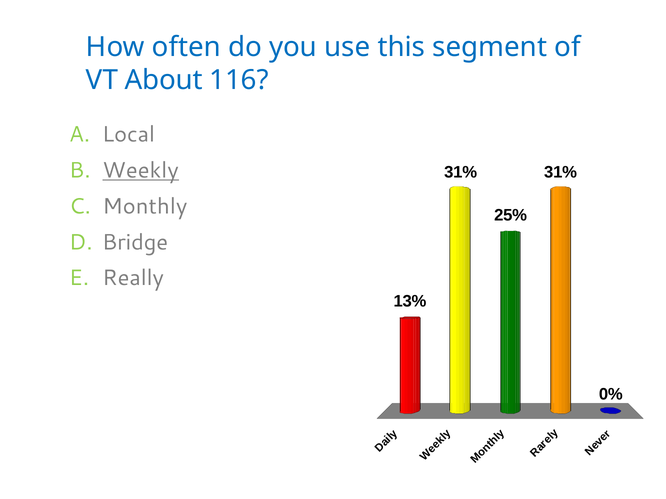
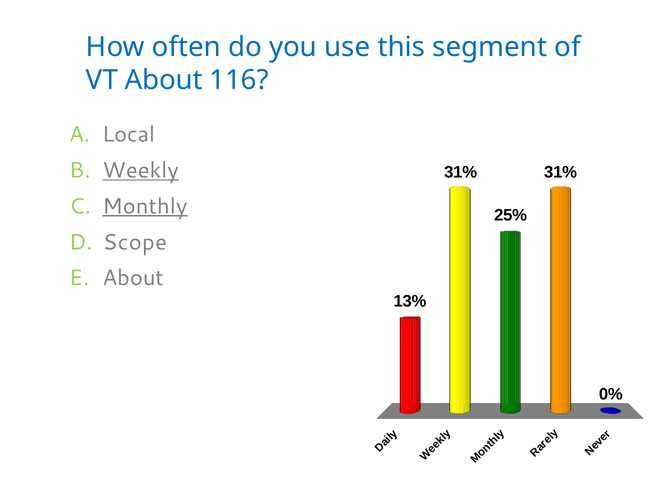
Monthly underline: none -> present (145, 207)
Bridge: Bridge -> Scope (135, 242)
Really: Really -> About (133, 278)
